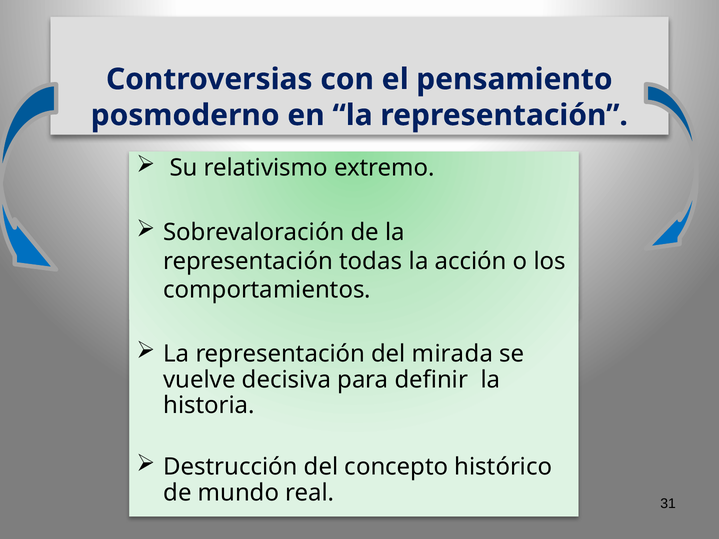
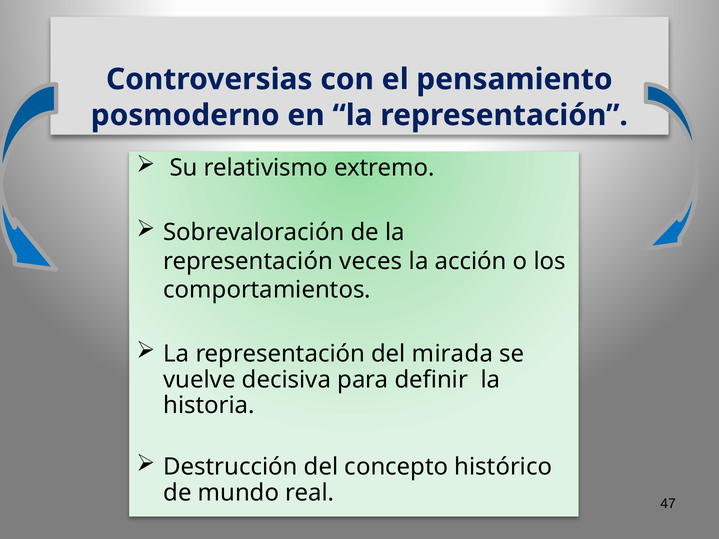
todas: todas -> veces (371, 261)
31: 31 -> 47 (668, 504)
